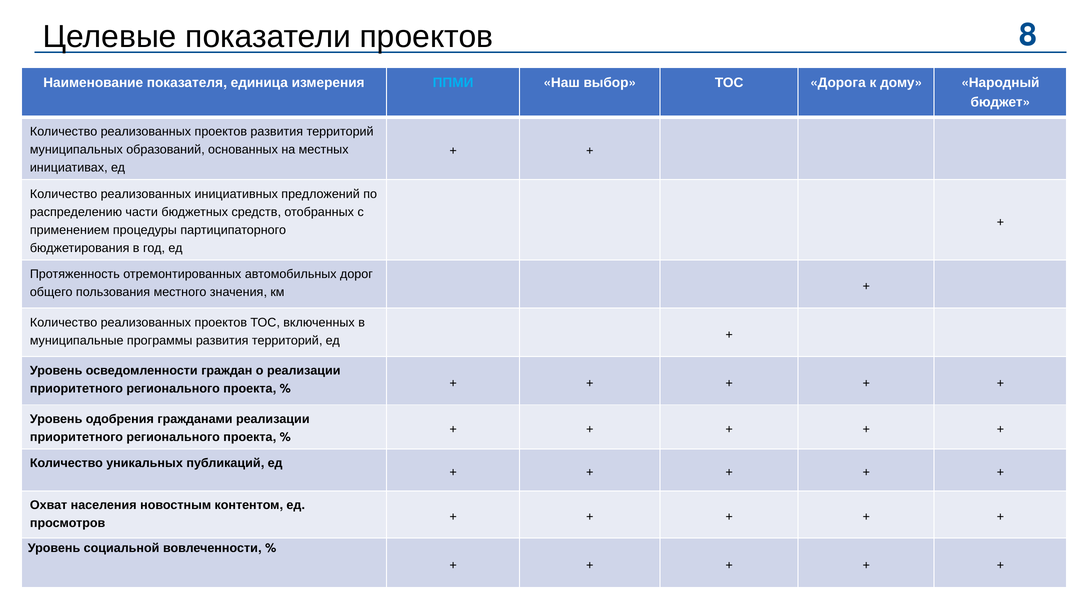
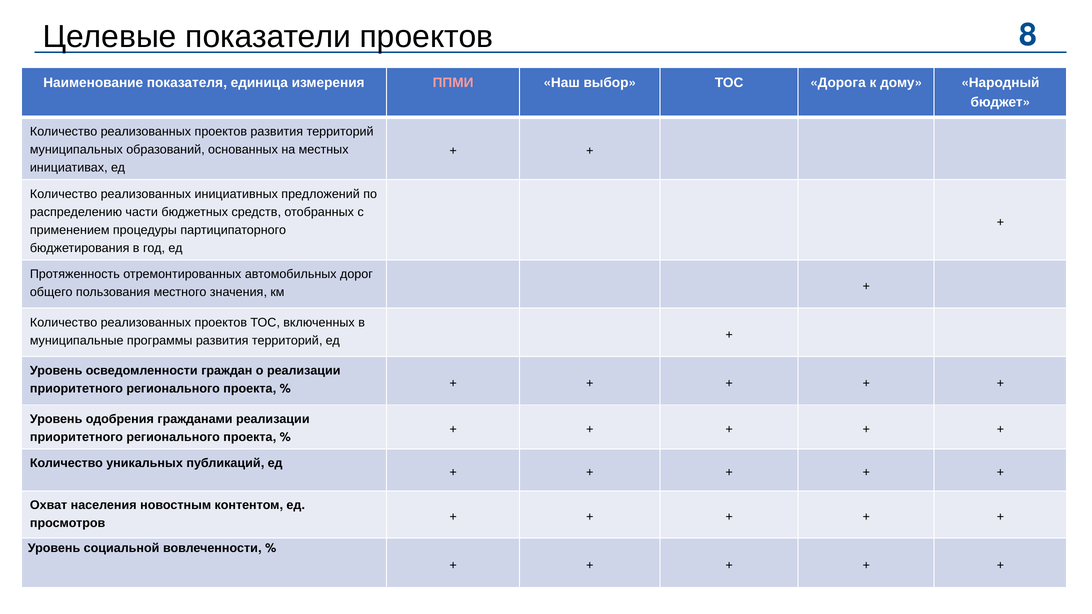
ППМИ colour: light blue -> pink (453, 83)
